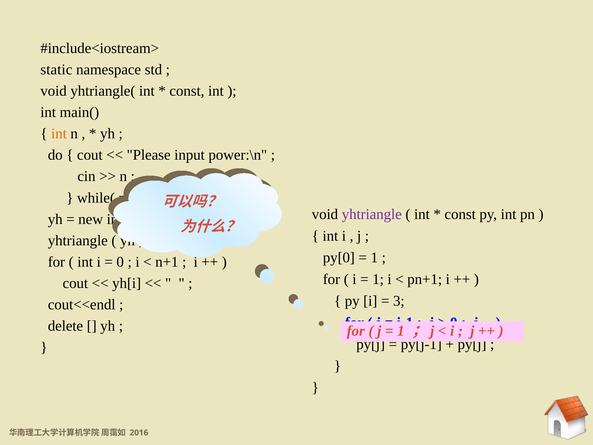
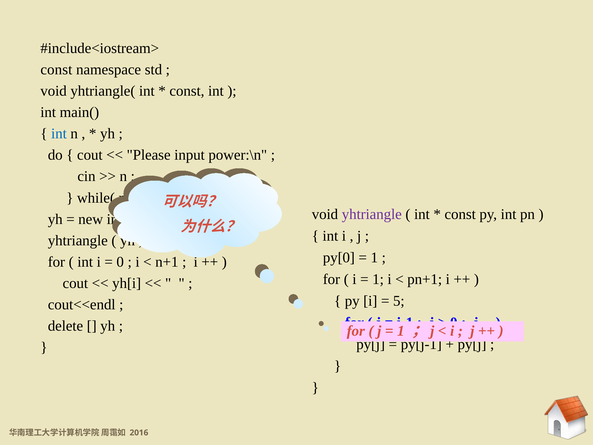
static: static -> const (56, 70)
int colour: orange -> blue (59, 134)
3: 3 -> 5 (399, 301)
